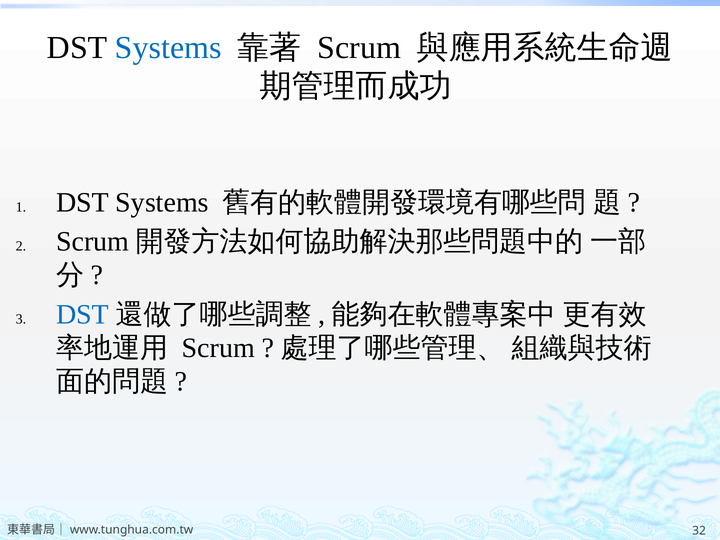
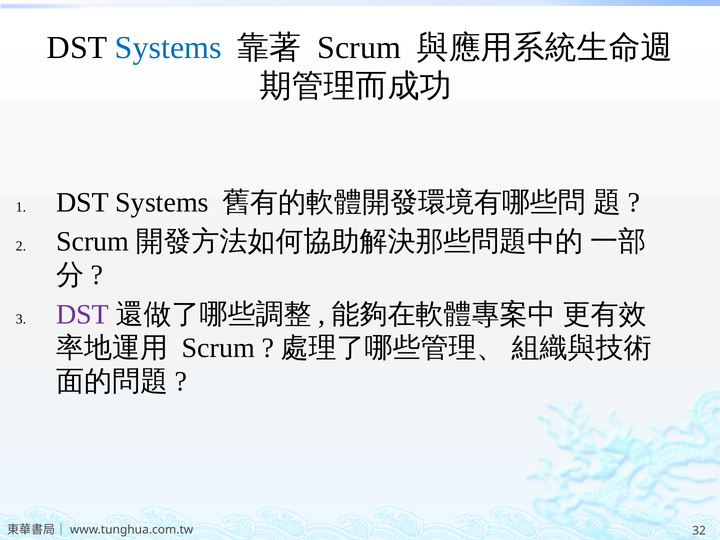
DST colour: blue -> purple (83, 314)
